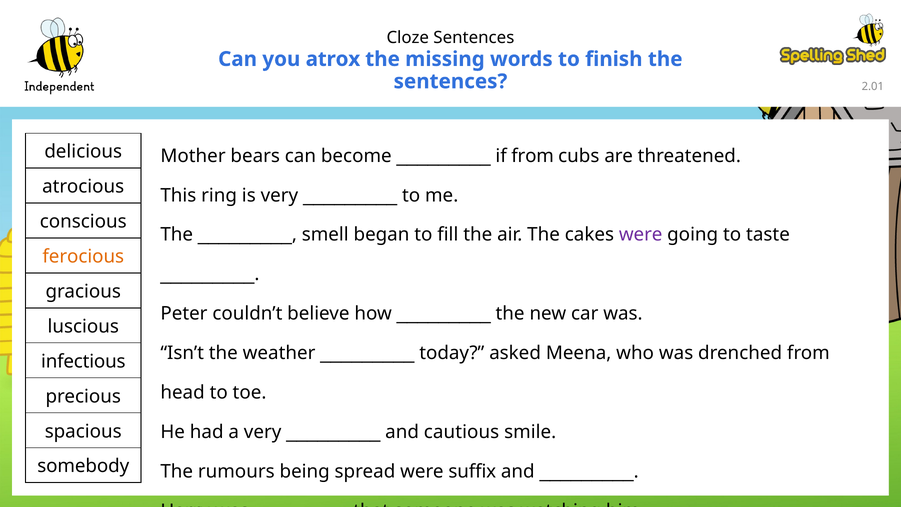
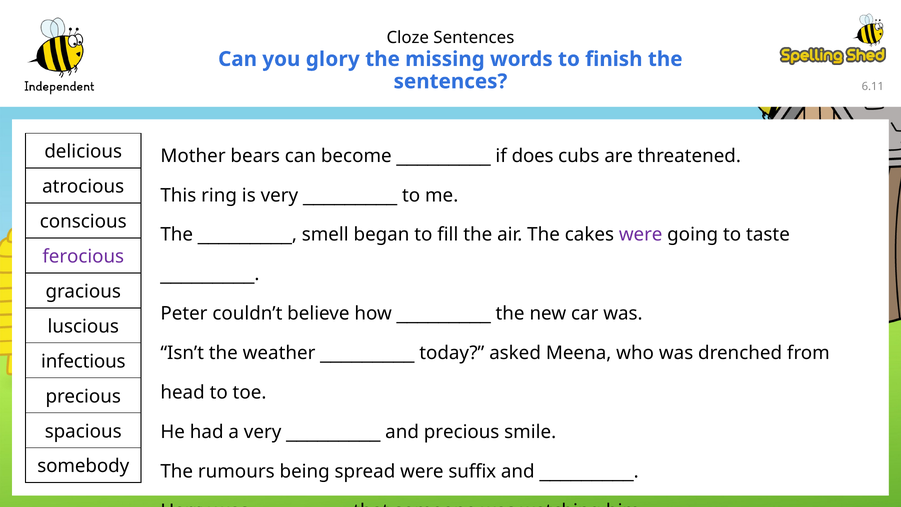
atrox: atrox -> glory (333, 59)
2.01: 2.01 -> 6.11 (873, 87)
if from: from -> does (533, 156)
ferocious colour: orange -> purple (83, 256)
and cautious: cautious -> precious (462, 432)
